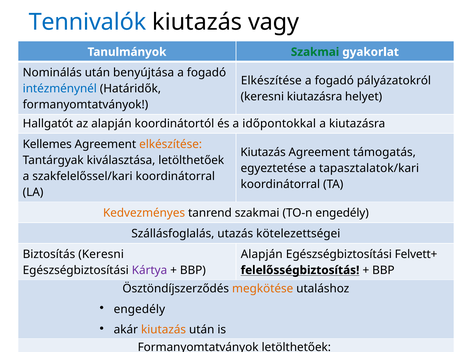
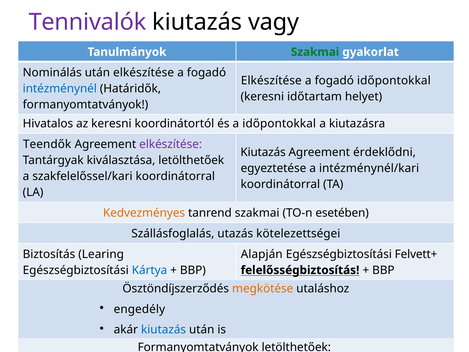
Tennivalók colour: blue -> purple (87, 22)
után benyújtása: benyújtása -> elkészítése (144, 73)
fogadó pályázatokról: pályázatokról -> időpontokkal (394, 81)
keresni kiutazásra: kiutazásra -> időtartam (315, 97)
Hallgatót: Hallgatót -> Hivatalos (48, 124)
az alapján: alapján -> keresni (111, 124)
Kellemes: Kellemes -> Teendők (47, 144)
elkészítése colour: orange -> purple (171, 144)
támogatás: támogatás -> érdeklődni (385, 152)
tapasztalatok/kari: tapasztalatok/kari -> intézménynél/kari (369, 168)
TO-n engedély: engedély -> esetében (342, 213)
Biztosítás Keresni: Keresni -> Learing (101, 254)
Kártya colour: purple -> blue (149, 270)
kiutazás colour: orange -> blue (164, 330)
